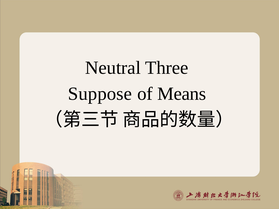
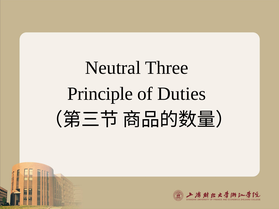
Suppose: Suppose -> Principle (100, 94)
Means: Means -> Duties (182, 94)
